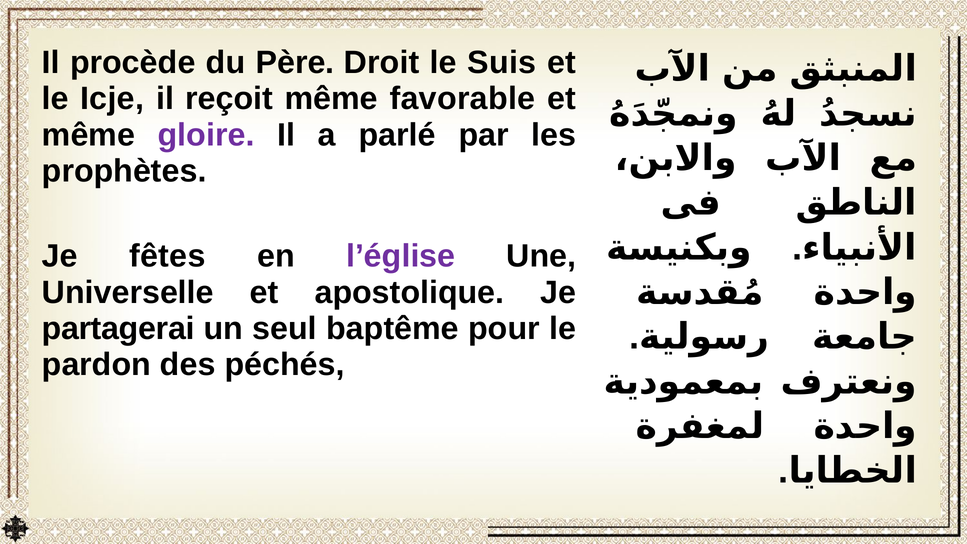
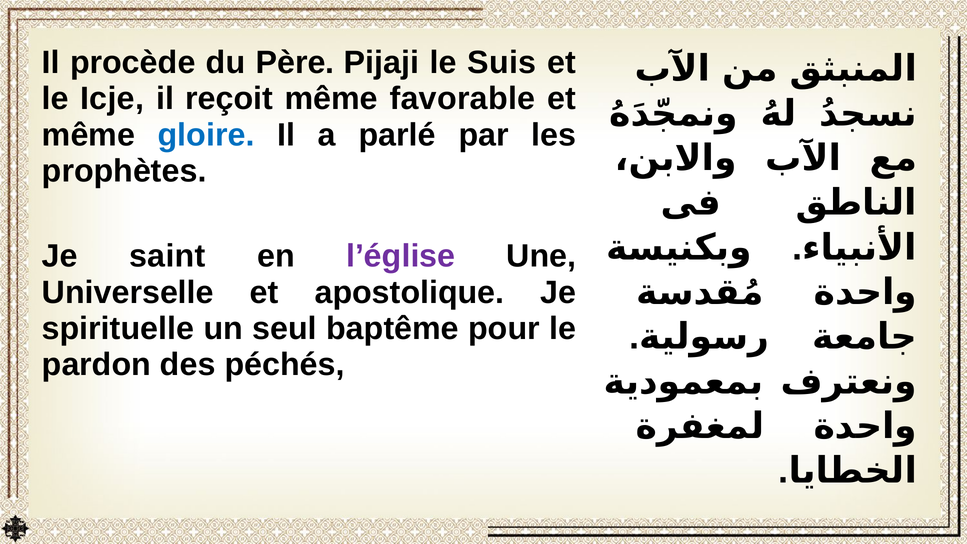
Droit: Droit -> Pijaji (382, 63)
gloire colour: purple -> blue (206, 135)
fêtes: fêtes -> saint (167, 256)
partagerai: partagerai -> spirituelle (118, 329)
